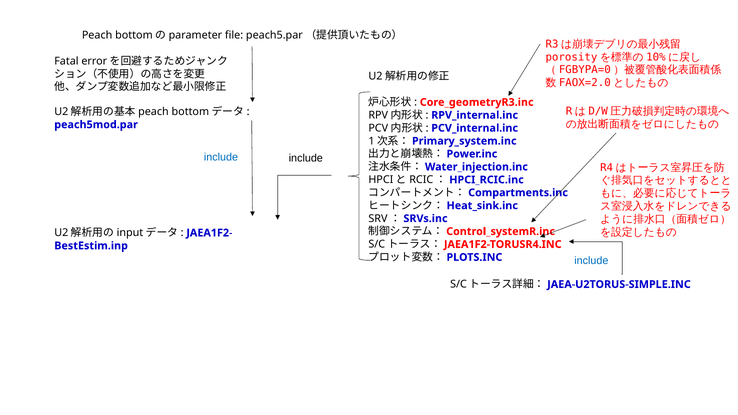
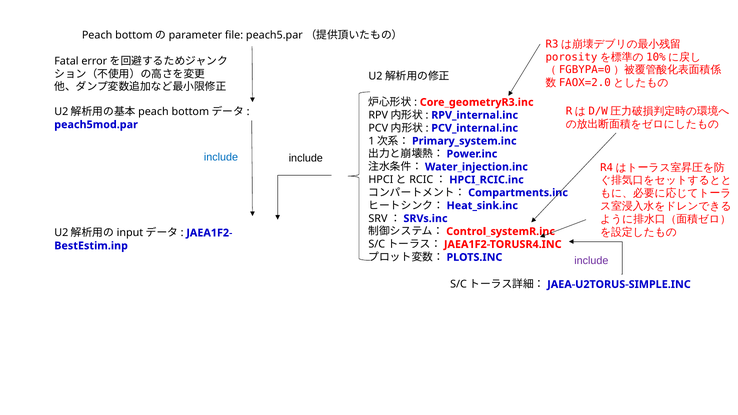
include colour: blue -> purple (591, 261)
